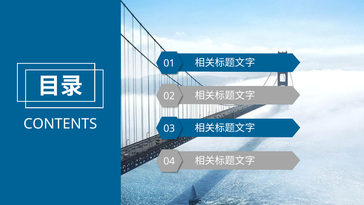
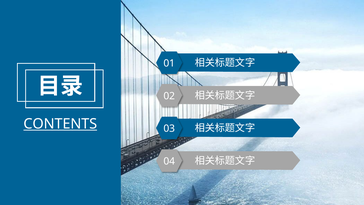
CONTENTS underline: none -> present (60, 124)
